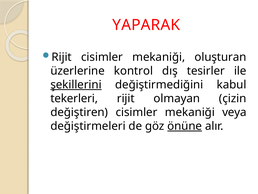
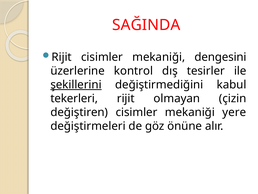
YAPARAK: YAPARAK -> SAĞINDA (146, 25)
oluşturan: oluşturan -> dengesini (220, 57)
veya: veya -> yere (234, 112)
önüne underline: present -> none (185, 126)
